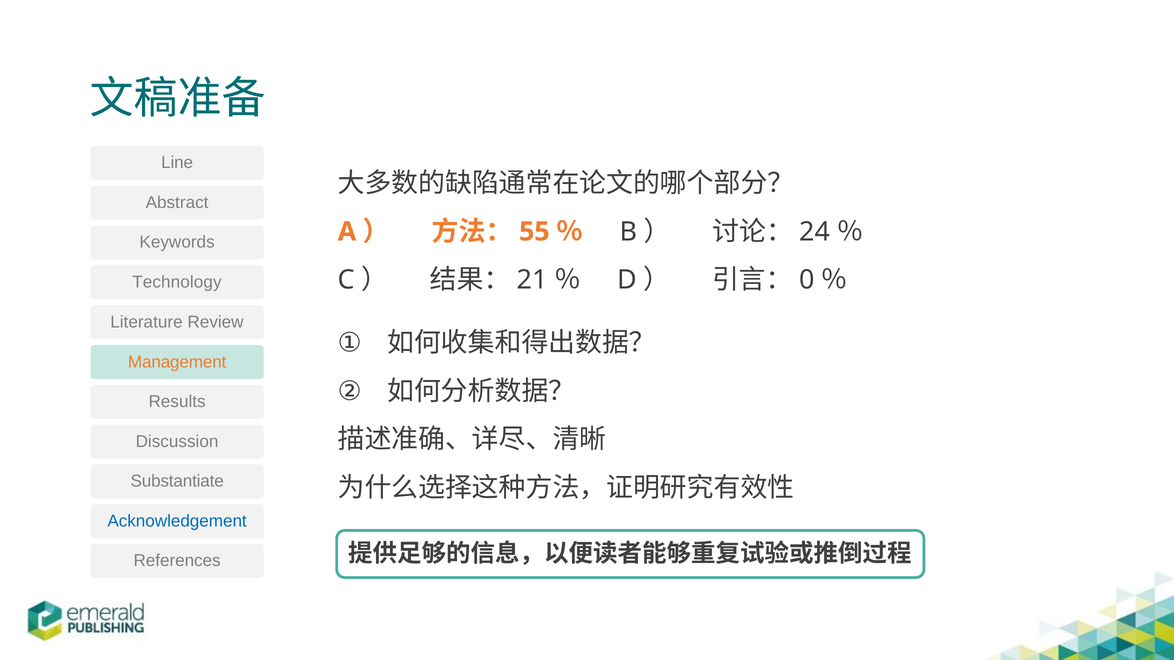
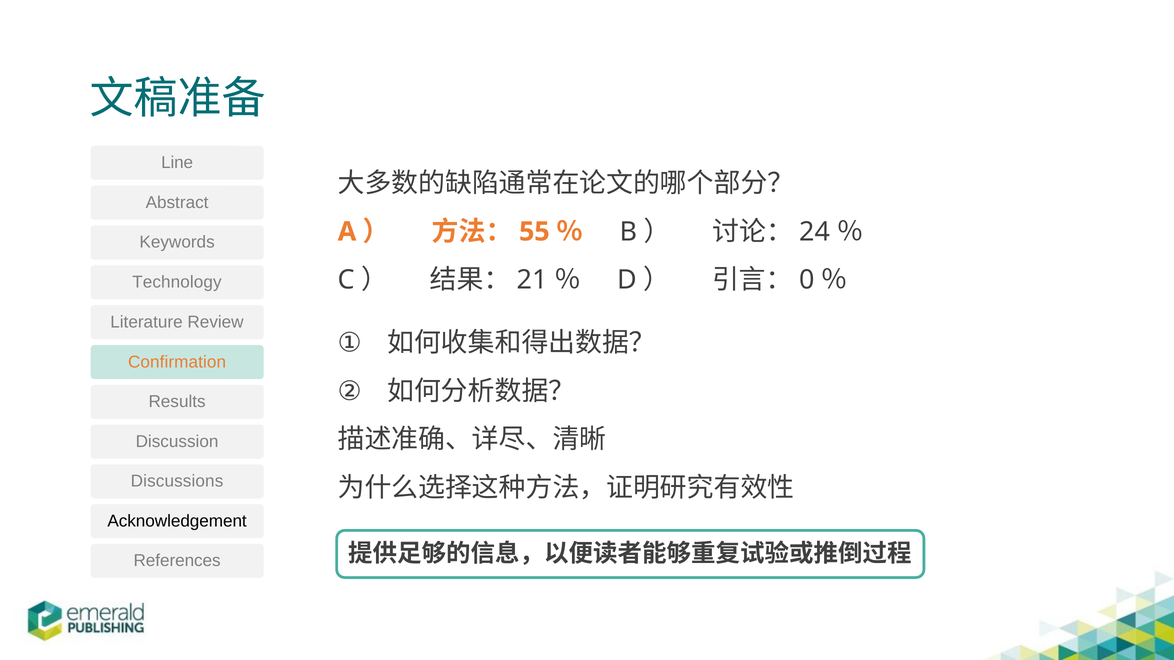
Management: Management -> Confirmation (177, 362)
Substantiate: Substantiate -> Discussions (177, 482)
Acknowledgement colour: blue -> black (177, 521)
